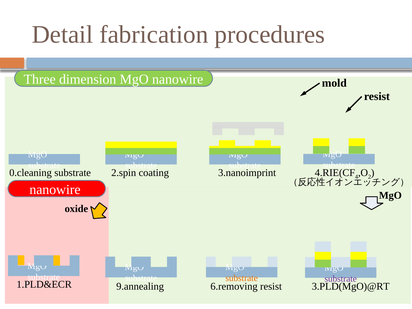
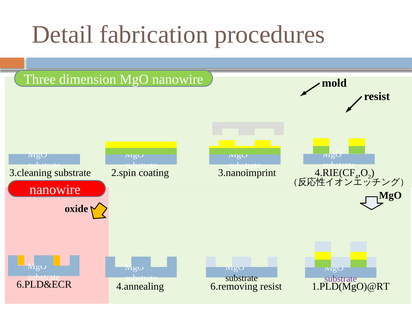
0.cleaning: 0.cleaning -> 3.cleaning (31, 173)
substrate colour: orange -> black (242, 278)
1.PLD&ECR: 1.PLD&ECR -> 6.PLD&ECR (44, 285)
9.annealing: 9.annealing -> 4.annealing (140, 286)
3.PLD(MgO)@RT: 3.PLD(MgO)@RT -> 1.PLD(MgO)@RT (351, 286)
